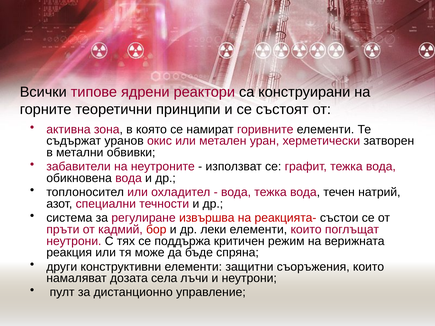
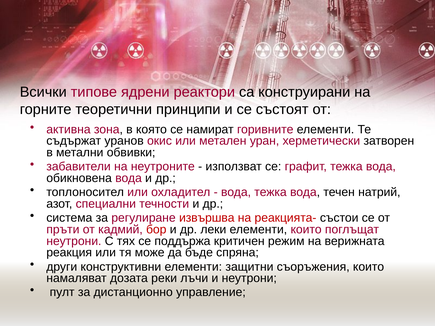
села: села -> реки (164, 279)
